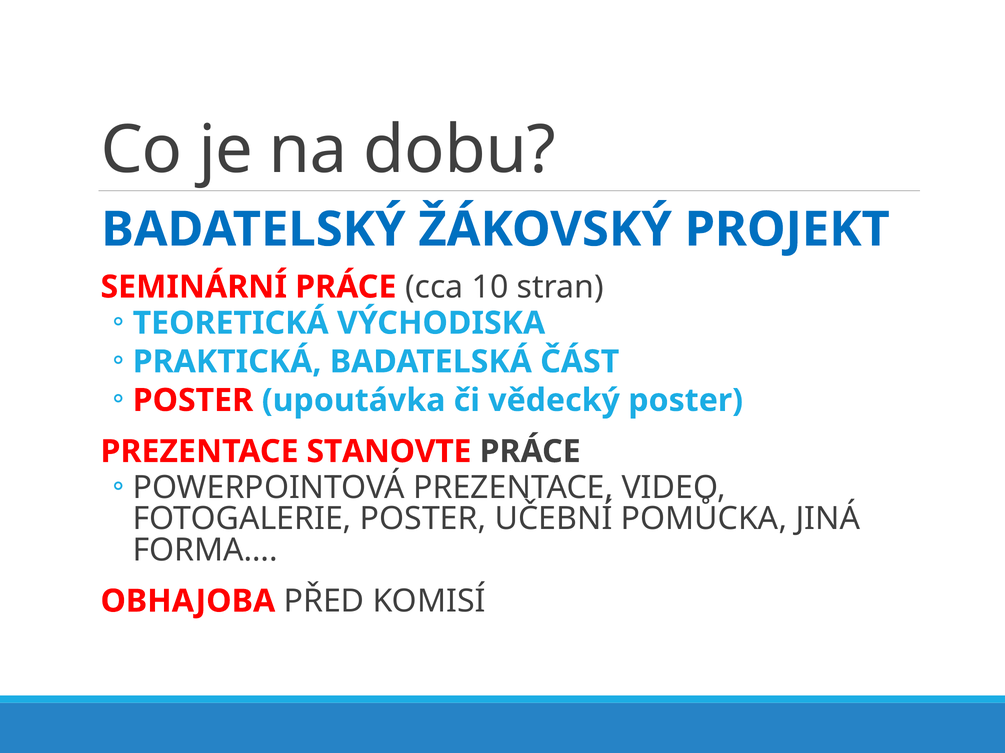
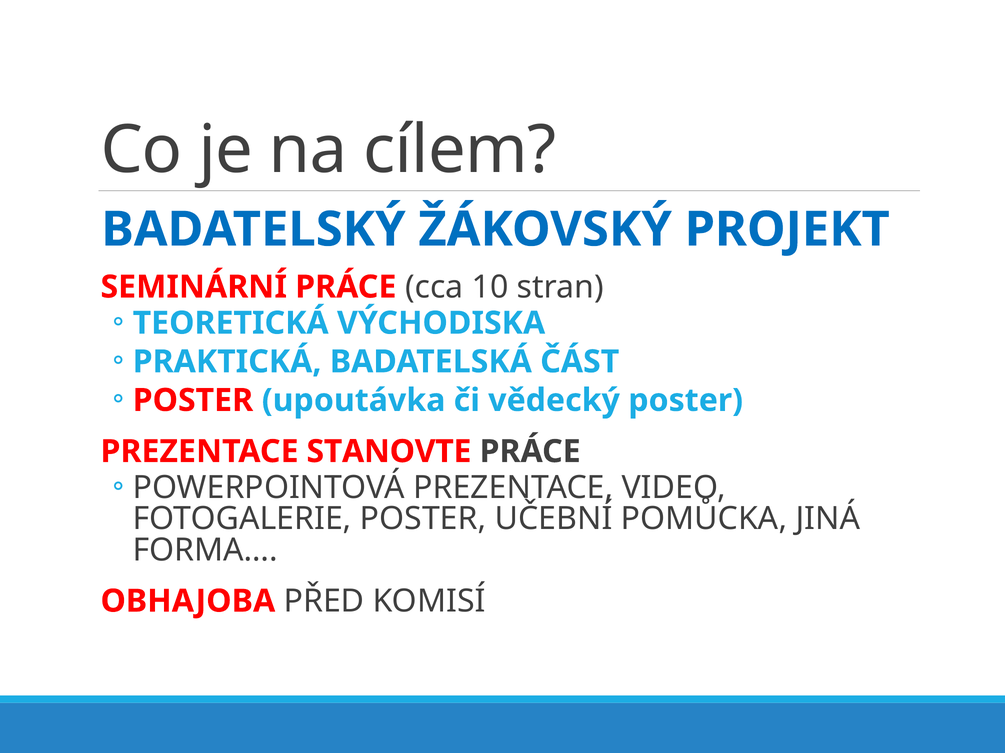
dobu: dobu -> cílem (460, 150)
